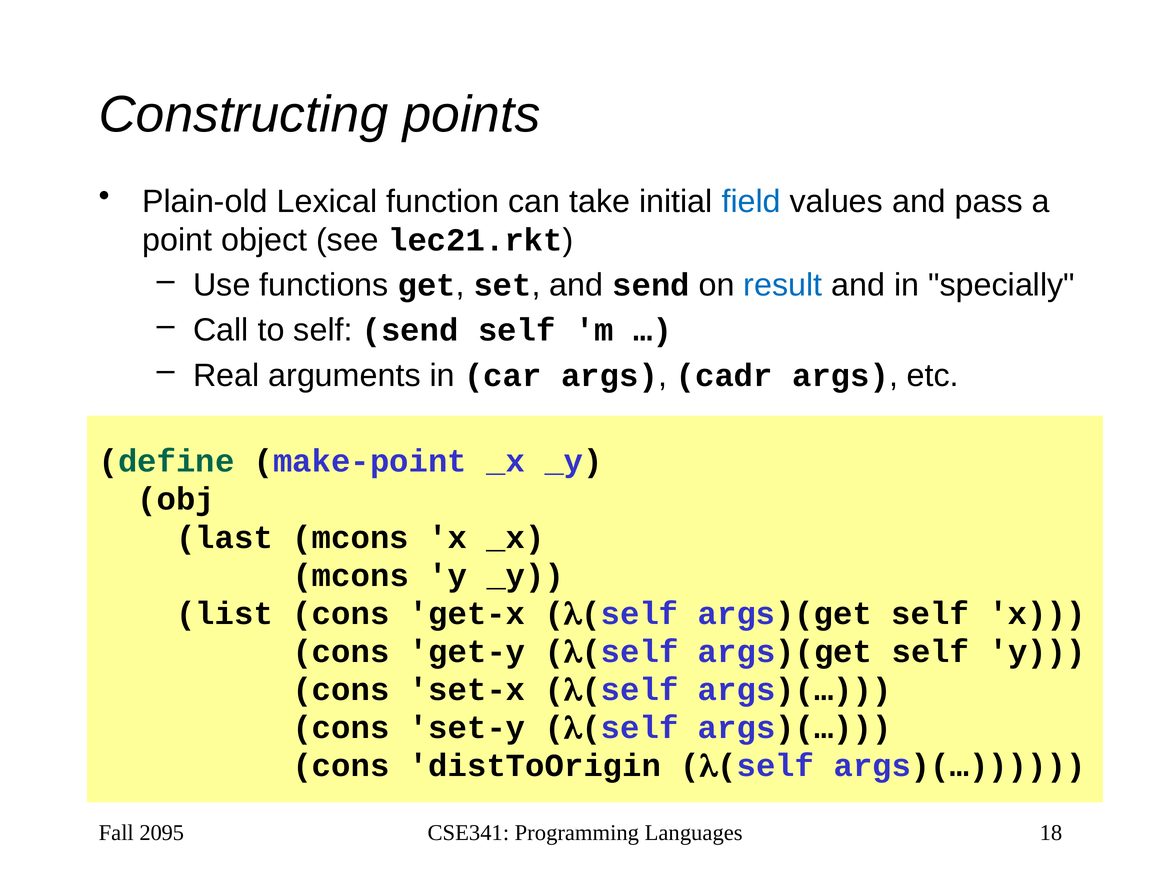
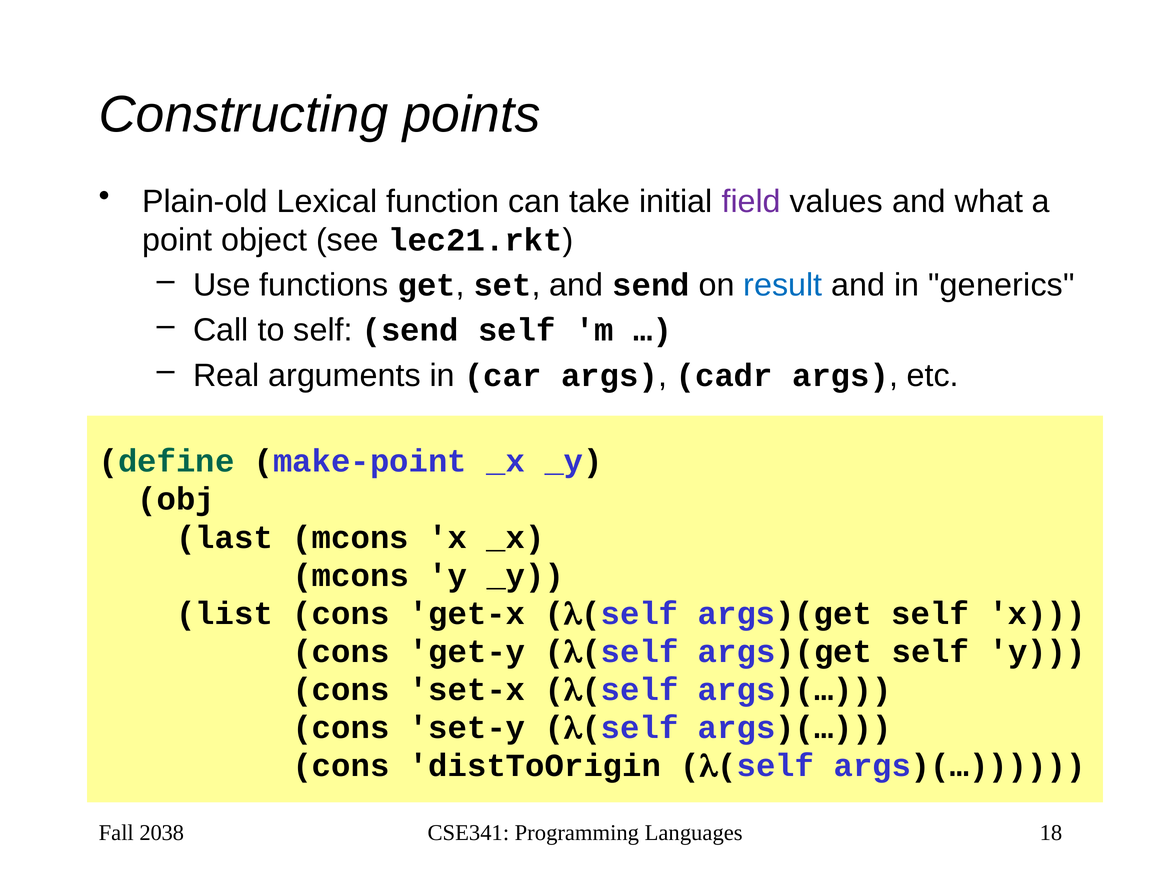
field colour: blue -> purple (751, 202)
pass: pass -> what (989, 202)
specially: specially -> generics (1001, 285)
2095: 2095 -> 2038 (162, 834)
